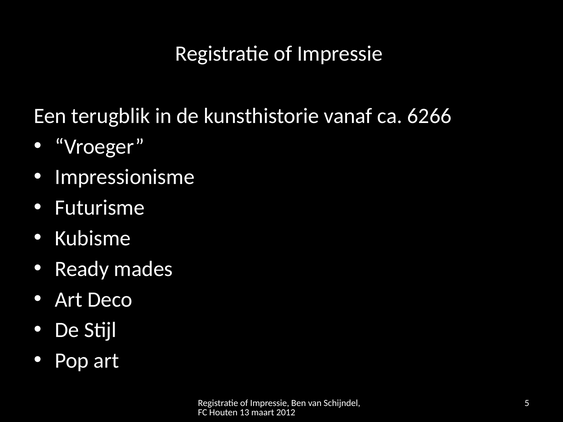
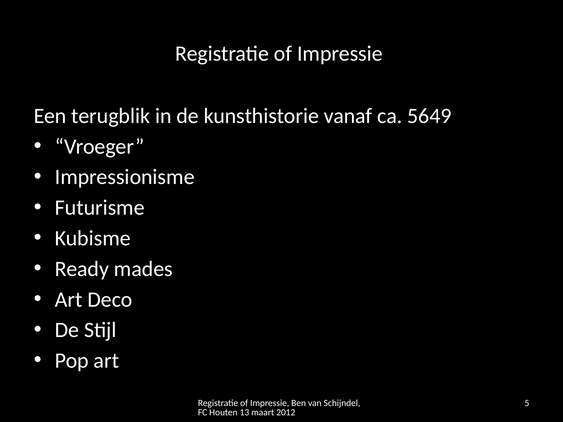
6266: 6266 -> 5649 (429, 116)
